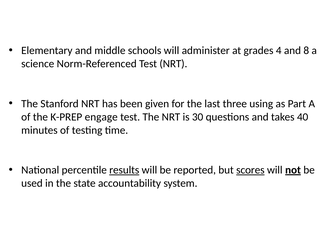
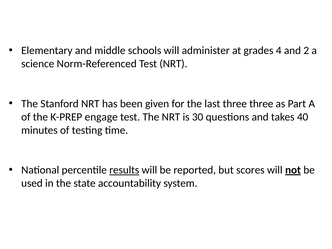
8: 8 -> 2 (306, 51)
three using: using -> three (261, 104)
scores underline: present -> none (250, 170)
